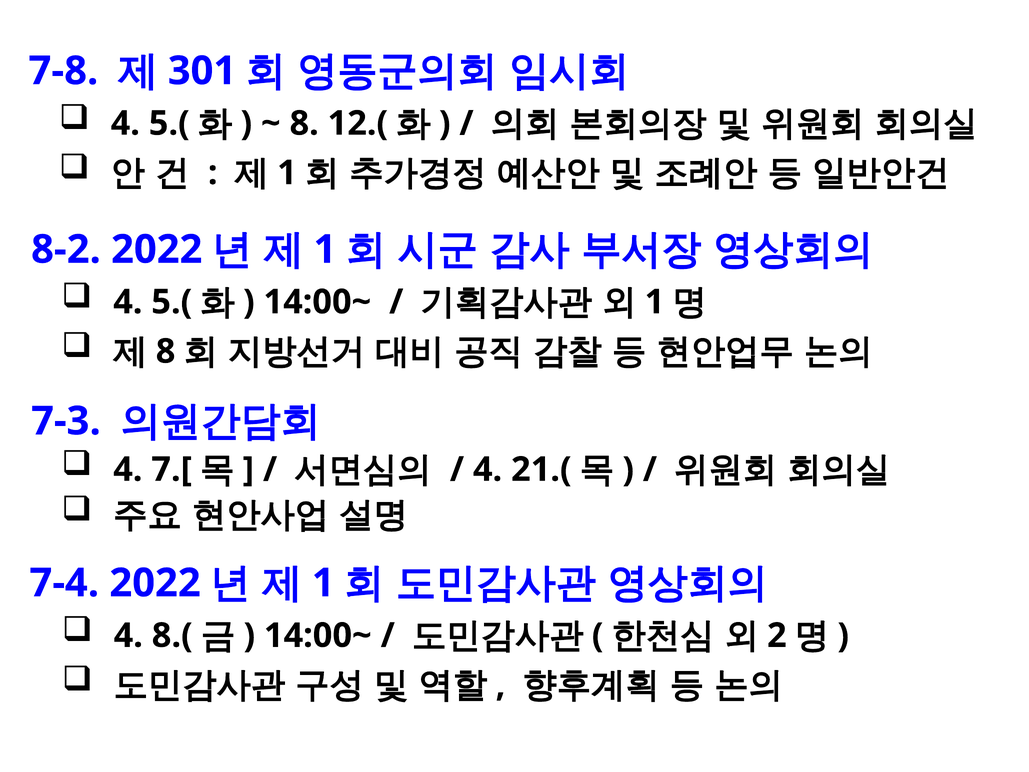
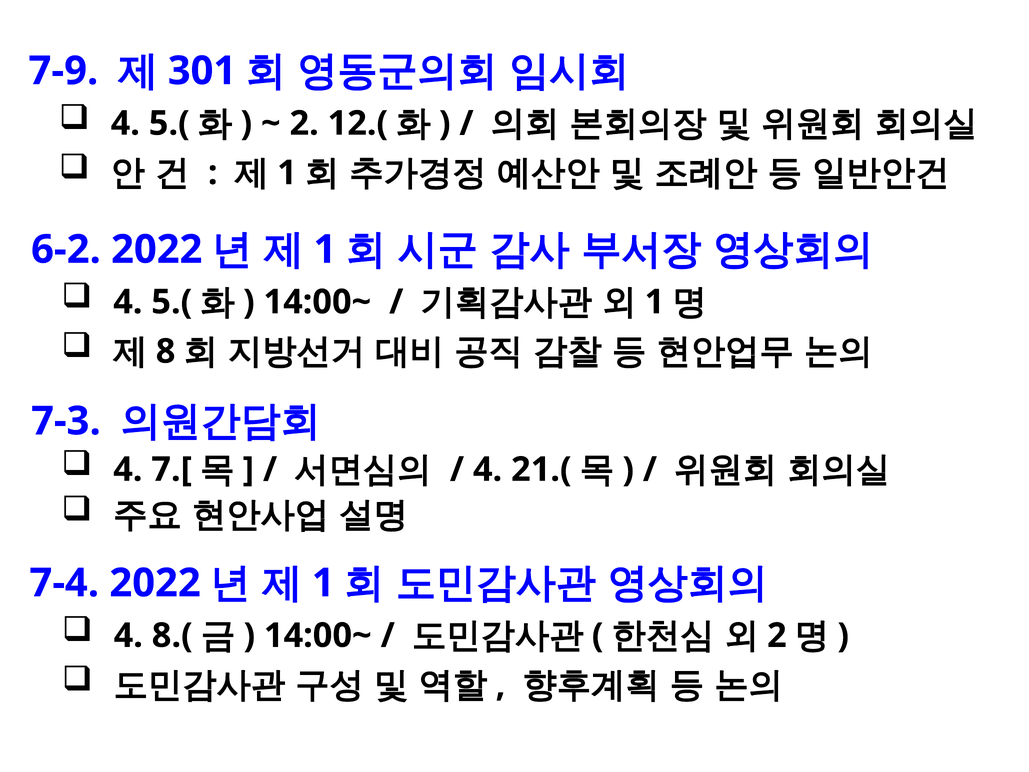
7-8: 7-8 -> 7-9 (63, 71)
8: 8 -> 2 (304, 123)
8-2: 8-2 -> 6-2 (66, 249)
